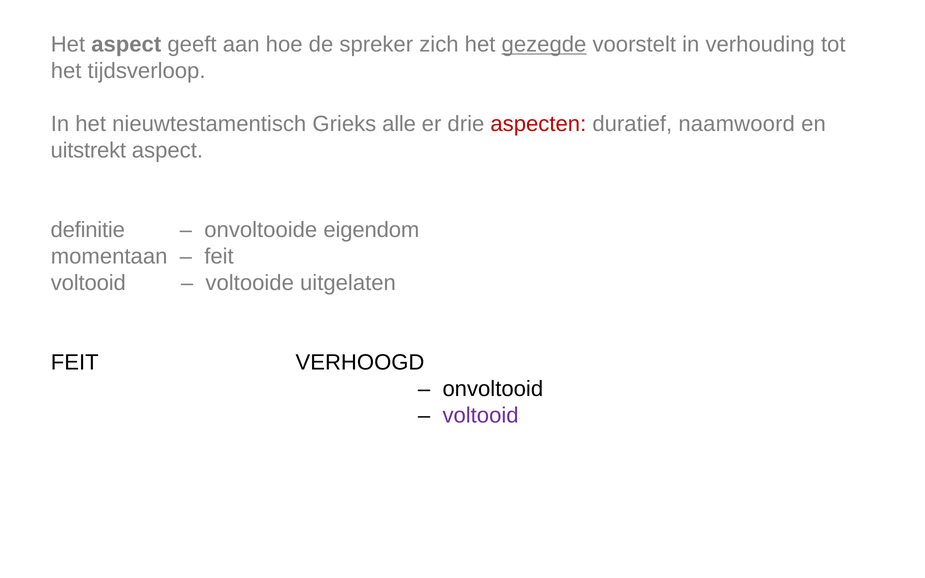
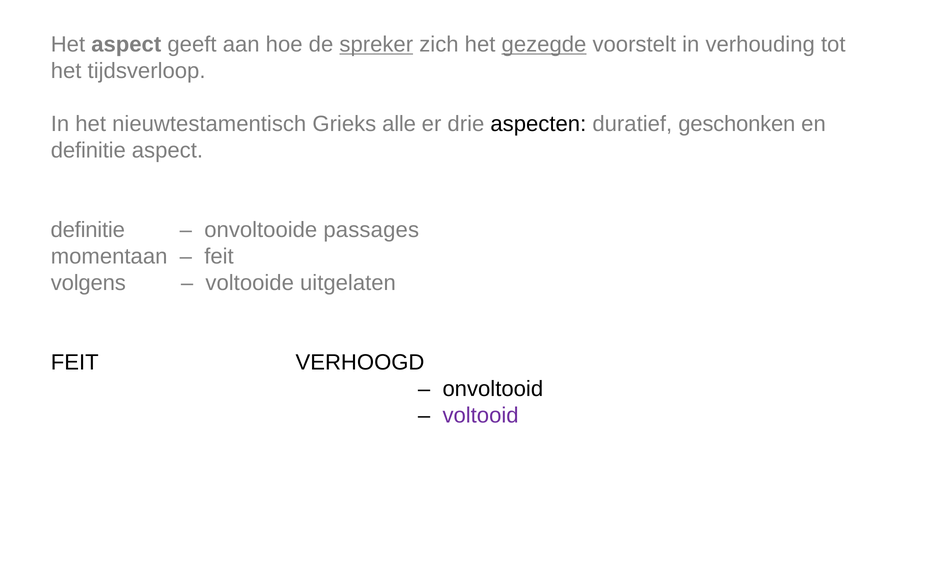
spreker underline: none -> present (376, 45)
aspecten colour: red -> black (538, 124)
naamwoord: naamwoord -> geschonken (737, 124)
uitstrekt: uitstrekt -> definitie (88, 151)
eigendom: eigendom -> passages (371, 230)
voltooid: voltooid -> volgens (88, 283)
